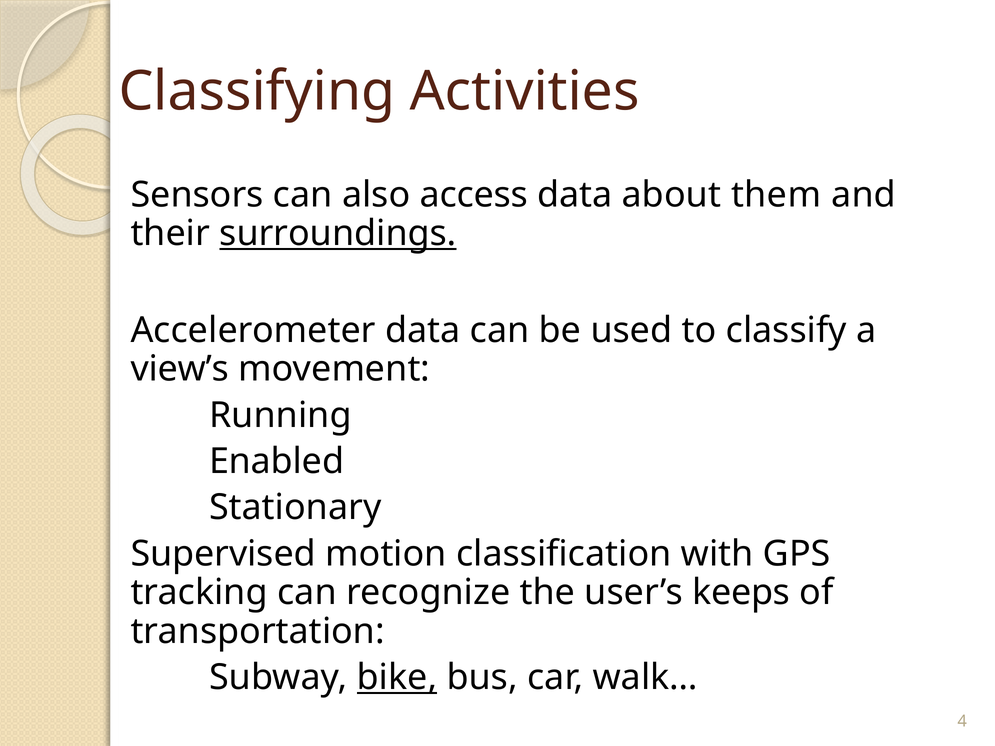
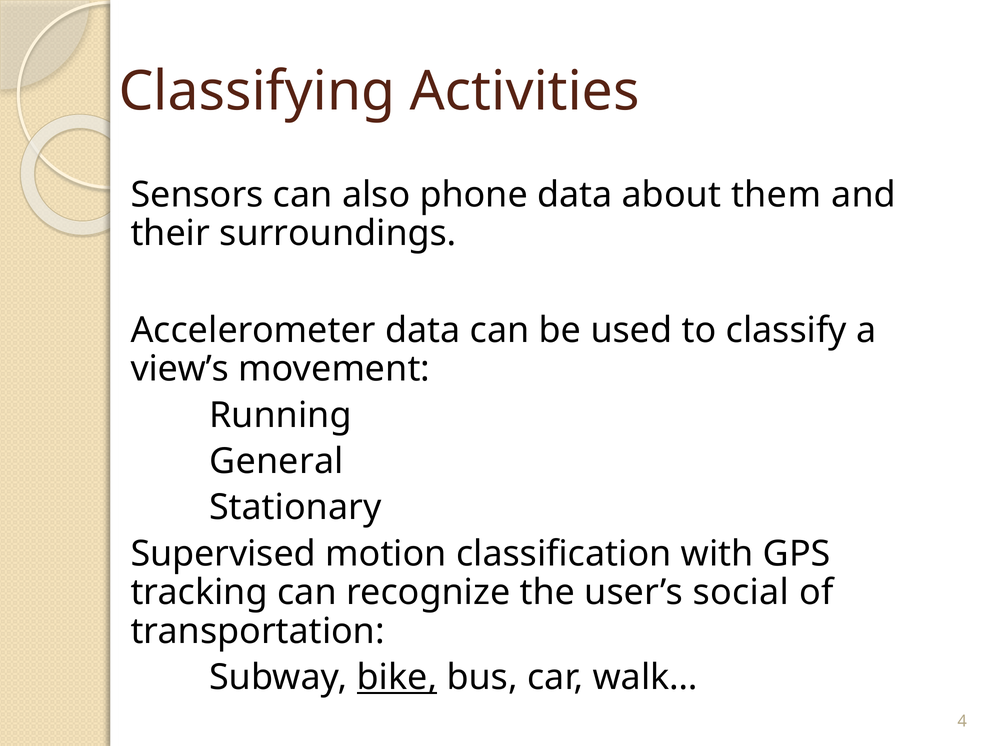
access: access -> phone (474, 195)
surroundings underline: present -> none (338, 234)
Enabled: Enabled -> General (276, 462)
keeps: keeps -> social (741, 593)
